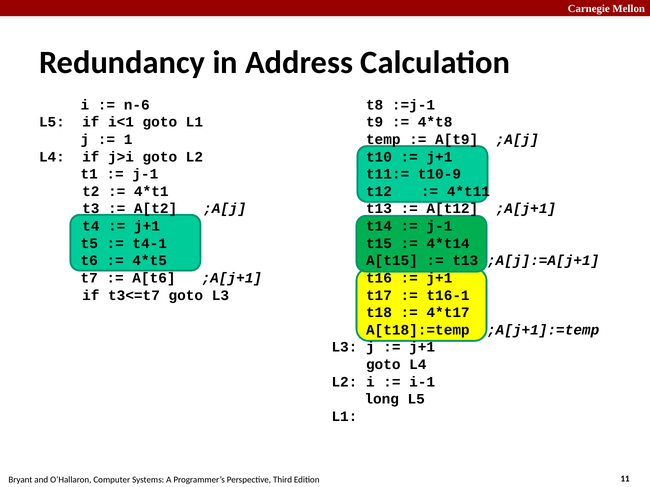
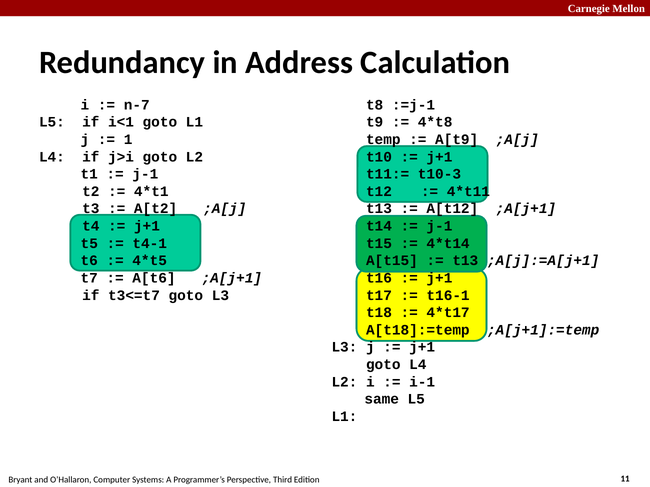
n-6: n-6 -> n-7 (137, 105)
t10-9: t10-9 -> t10-3 (439, 174)
long: long -> same (382, 400)
